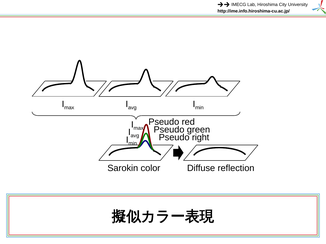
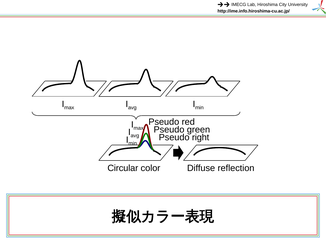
Sarokin: Sarokin -> Circular (123, 168)
